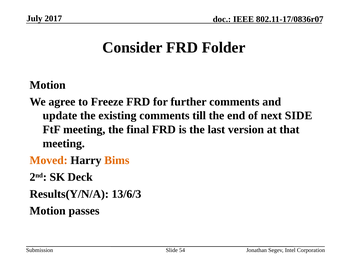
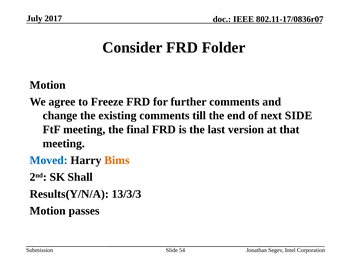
update: update -> change (60, 116)
Moved colour: orange -> blue (49, 160)
Deck: Deck -> Shall (80, 177)
13/6/3: 13/6/3 -> 13/3/3 (126, 194)
